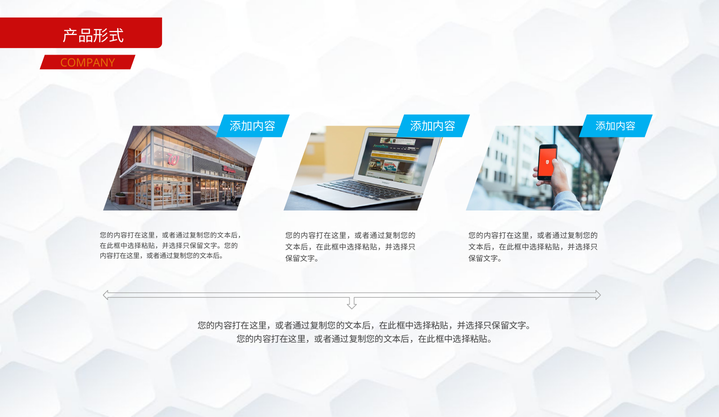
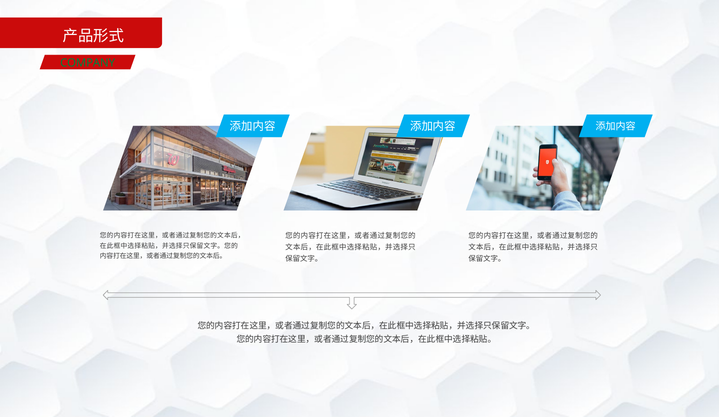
COMPANY colour: orange -> green (88, 63)
